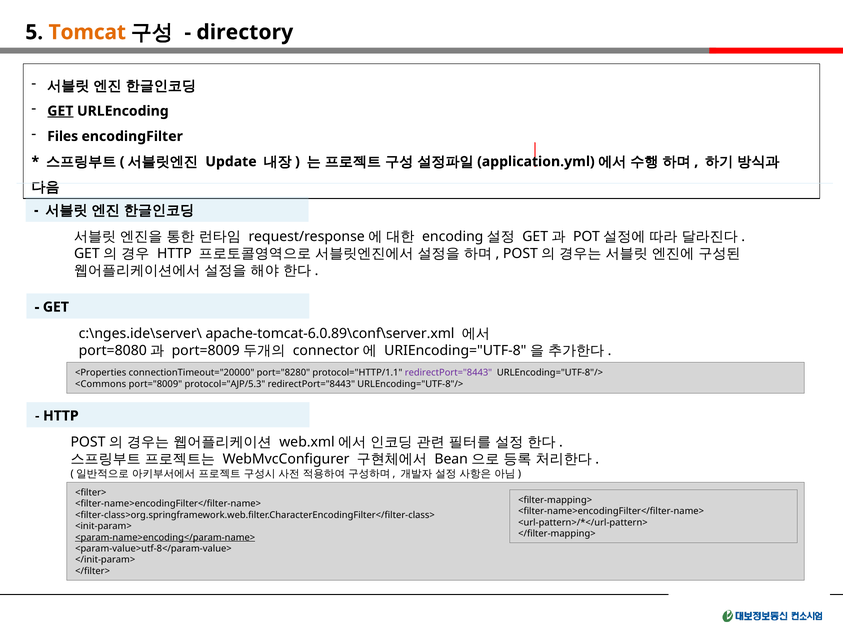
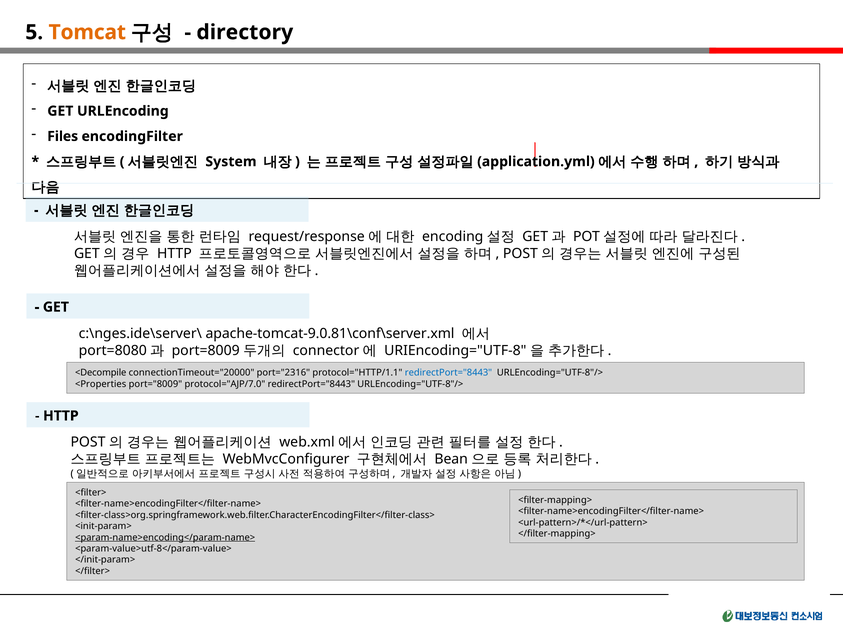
GET underline: present -> none (60, 111)
Update: Update -> System (231, 162)
apache-tomcat-6.0.89\conf\server.xml: apache-tomcat-6.0.89\conf\server.xml -> apache-tomcat-9.0.81\conf\server.xml (330, 334)
<Properties: <Properties -> <Decompile (101, 373)
port="8280: port="8280 -> port="2316 (283, 373)
redirectPort="8443 colour: purple -> blue (448, 373)
<Commons: <Commons -> <Properties (101, 384)
protocol="AJP/5.3: protocol="AJP/5.3 -> protocol="AJP/7.0 (225, 384)
